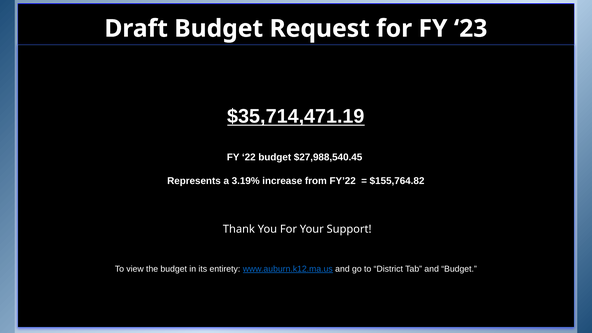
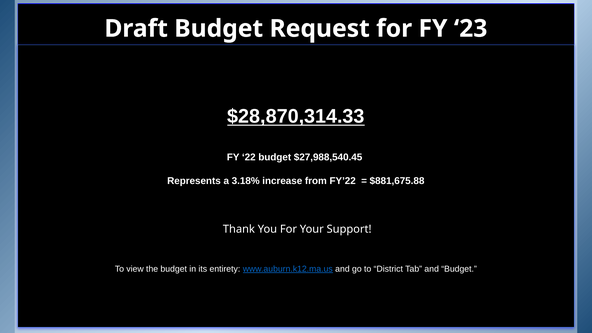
$35,714,471.19: $35,714,471.19 -> $28,870,314.33 (296, 116)
3.19%: 3.19% -> 3.18% (246, 181)
$155,764.82: $155,764.82 -> $881,675.88 (397, 181)
